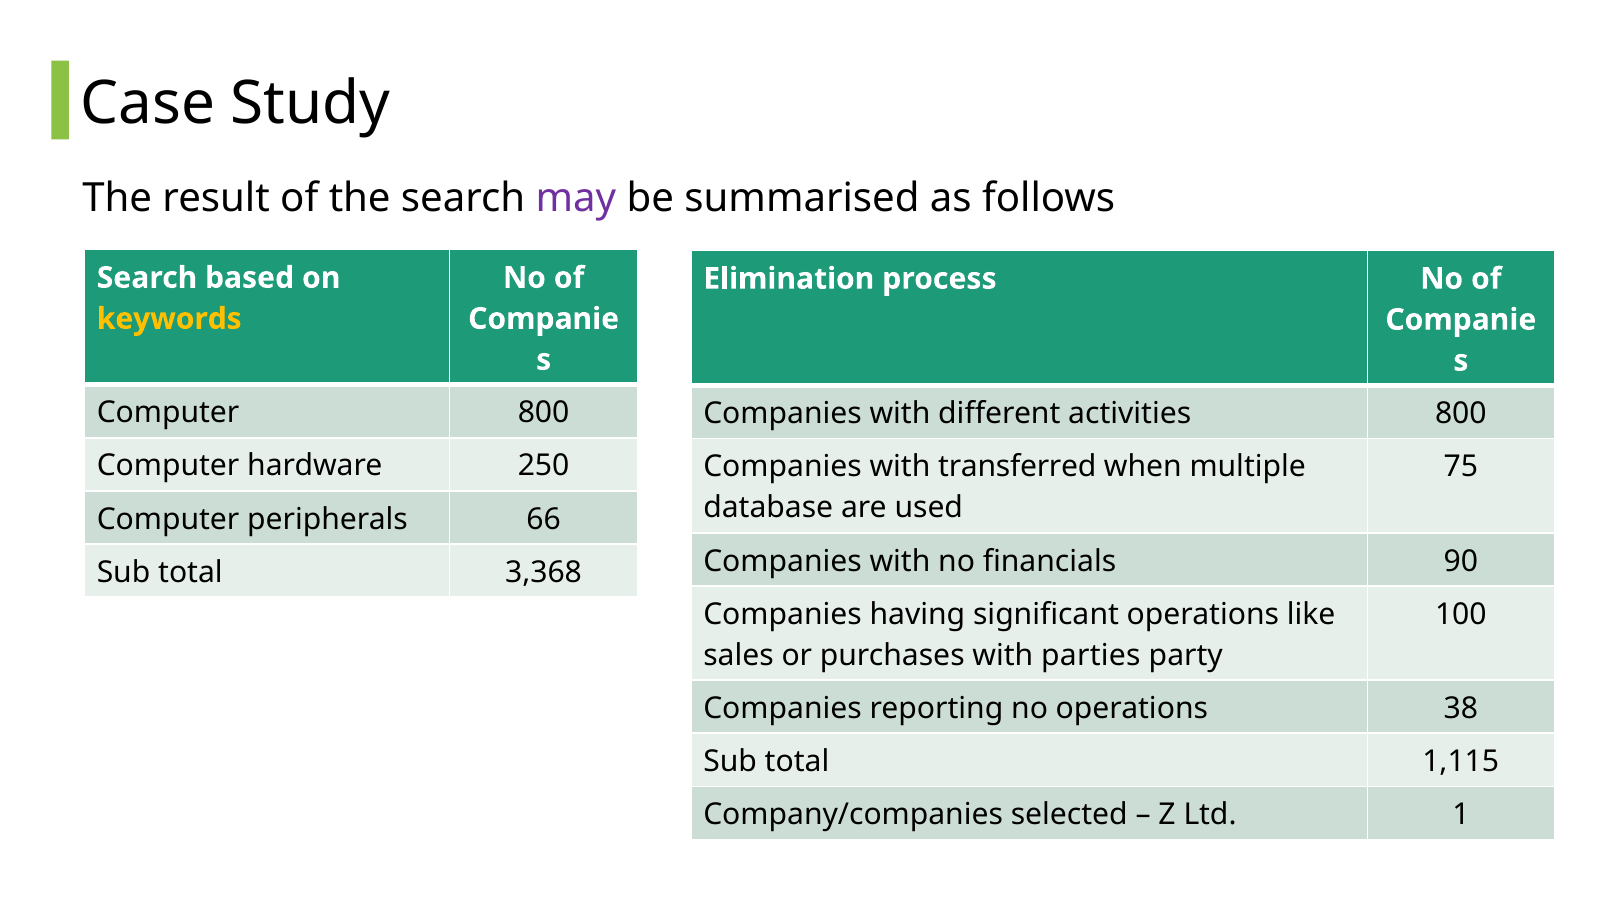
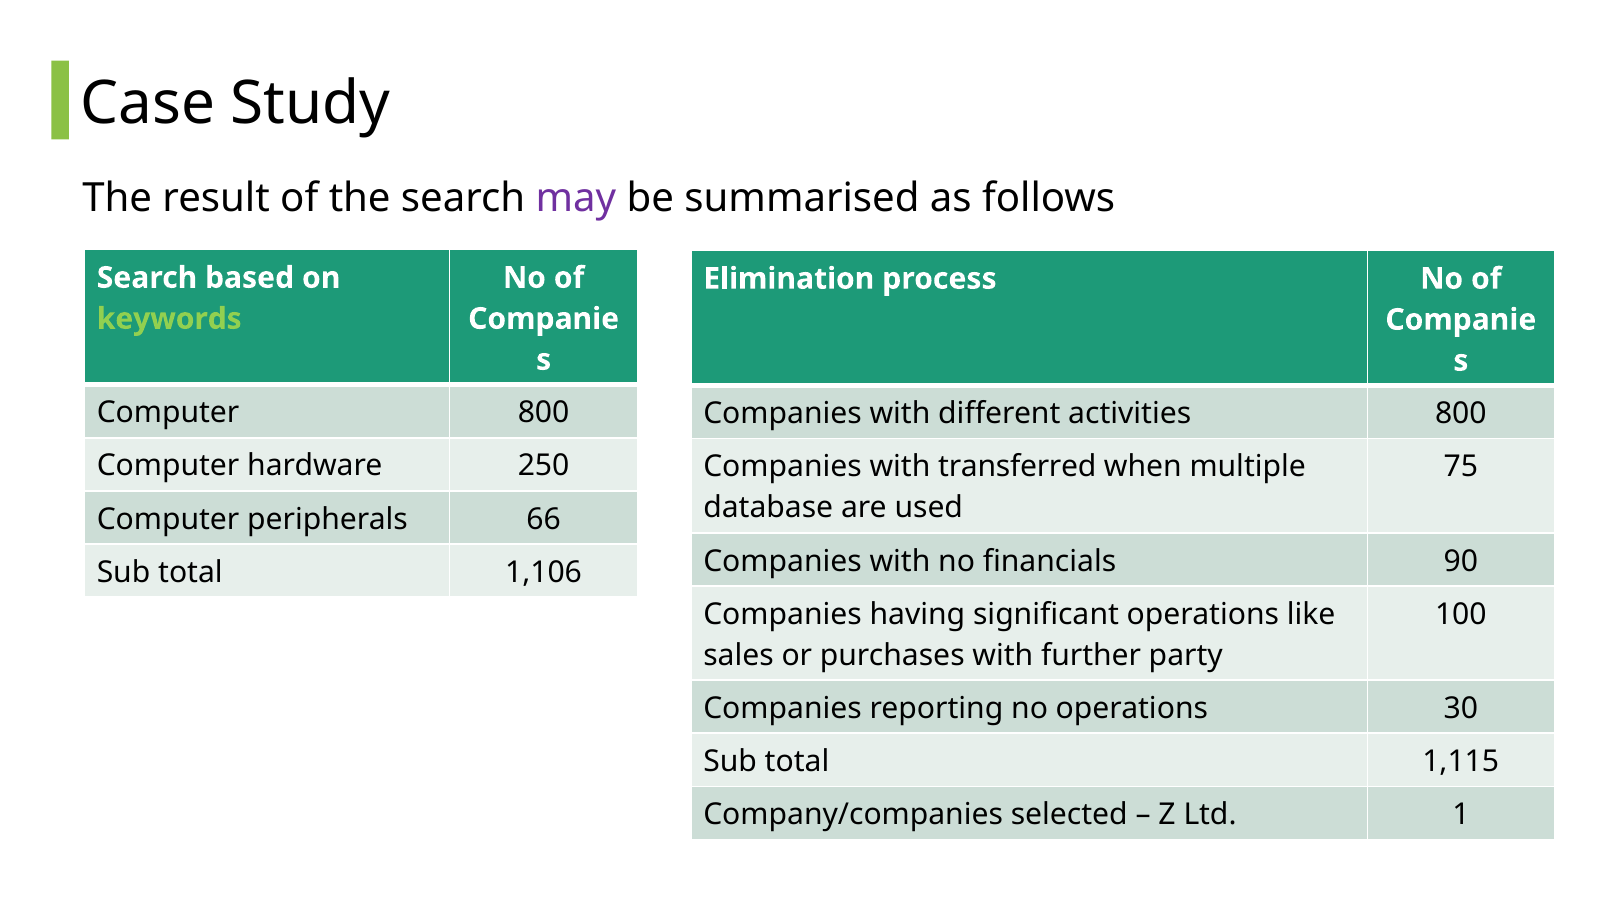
keywords colour: yellow -> light green (169, 319)
3,368: 3,368 -> 1,106 (544, 572)
parties: parties -> further (1091, 655)
38: 38 -> 30 (1461, 708)
